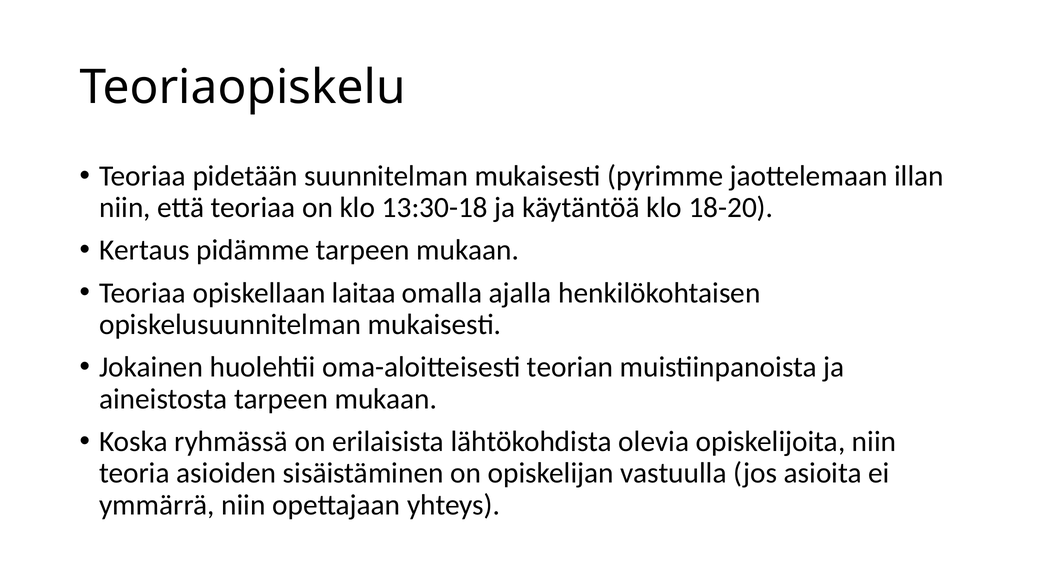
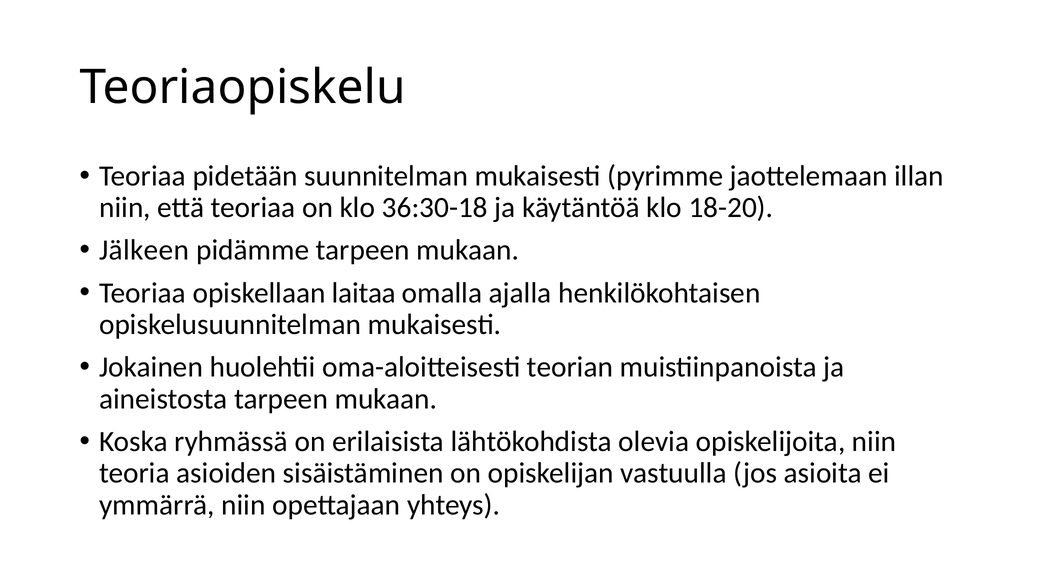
13:30-18: 13:30-18 -> 36:30-18 (435, 208)
Kertaus: Kertaus -> Jälkeen (144, 250)
